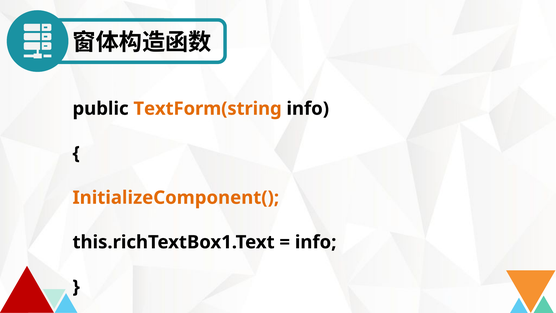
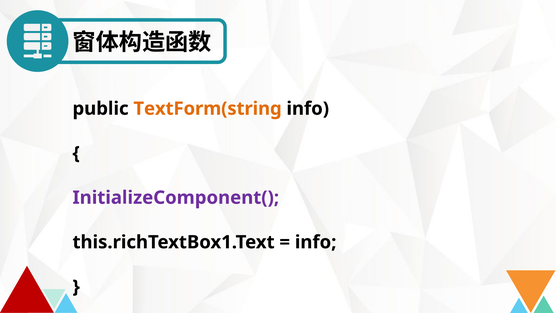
InitializeComponent( colour: orange -> purple (176, 198)
